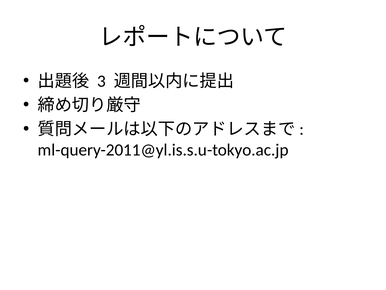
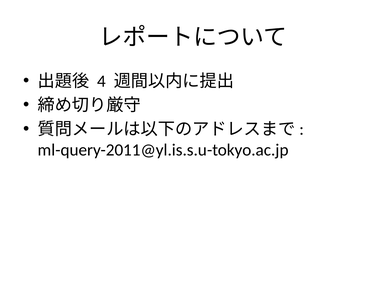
3: 3 -> 4 (101, 81)
